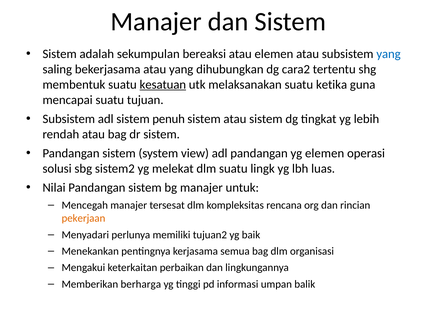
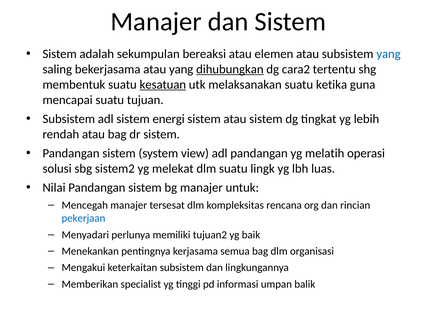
dihubungkan underline: none -> present (230, 69)
penuh: penuh -> energi (169, 119)
yg elemen: elemen -> melatih (325, 153)
pekerjaan colour: orange -> blue (83, 218)
keterkaitan perbaikan: perbaikan -> subsistem (182, 268)
berharga: berharga -> specialist (141, 284)
